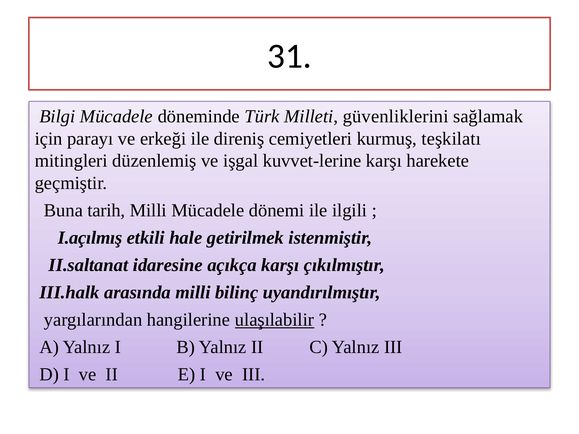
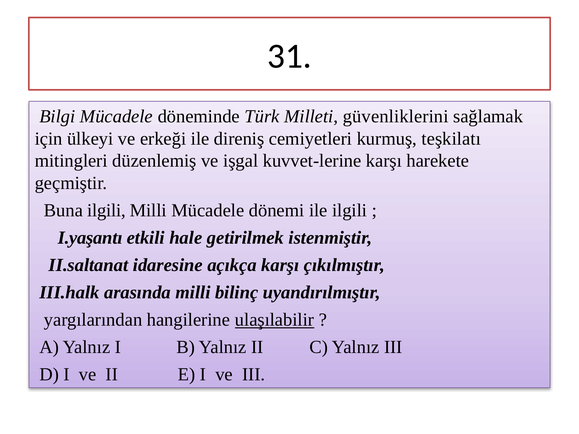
parayı: parayı -> ülkeyi (90, 139)
Buna tarih: tarih -> ilgili (106, 210)
I.açılmış: I.açılmış -> I.yaşantı (90, 238)
